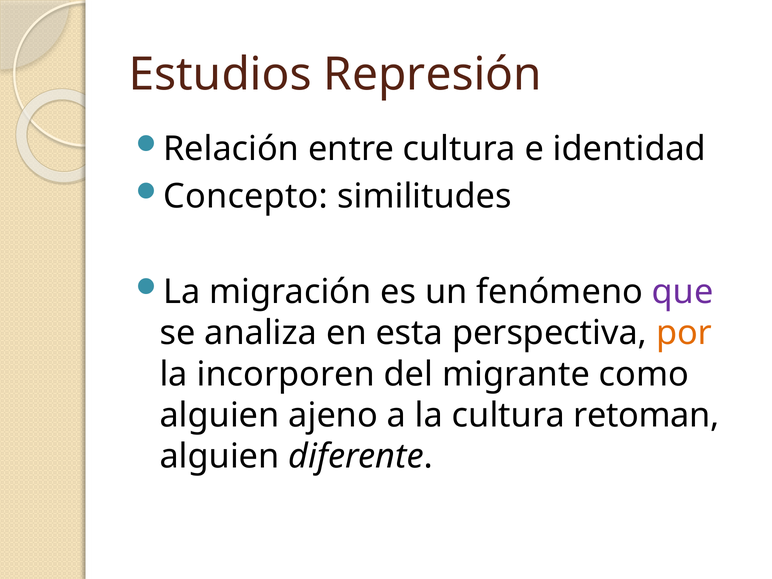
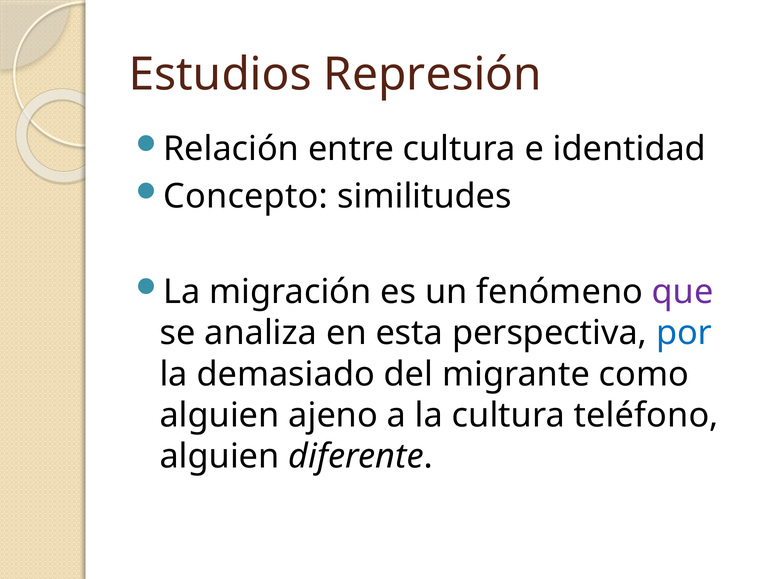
por colour: orange -> blue (684, 333)
incorporen: incorporen -> demasiado (286, 374)
retoman: retoman -> teléfono (646, 415)
